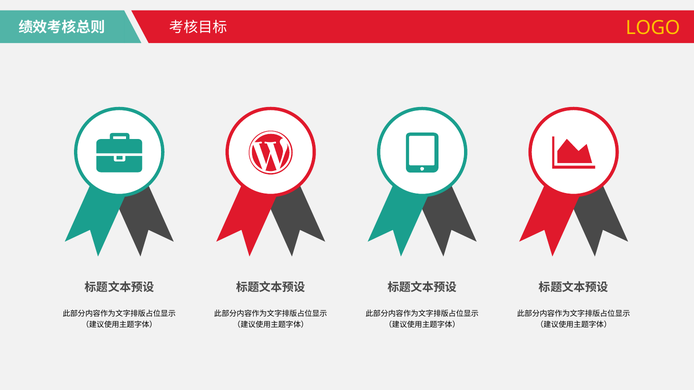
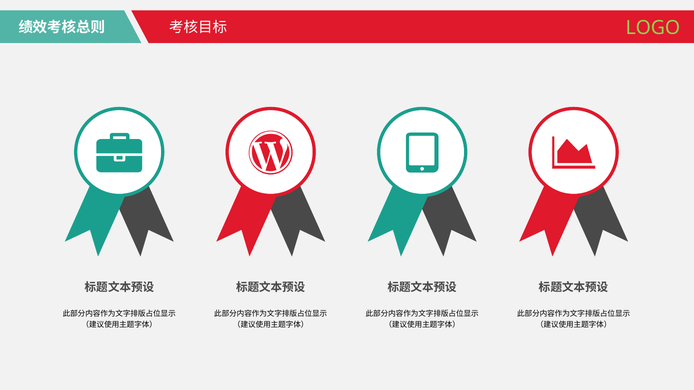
LOGO colour: yellow -> light green (653, 28)
